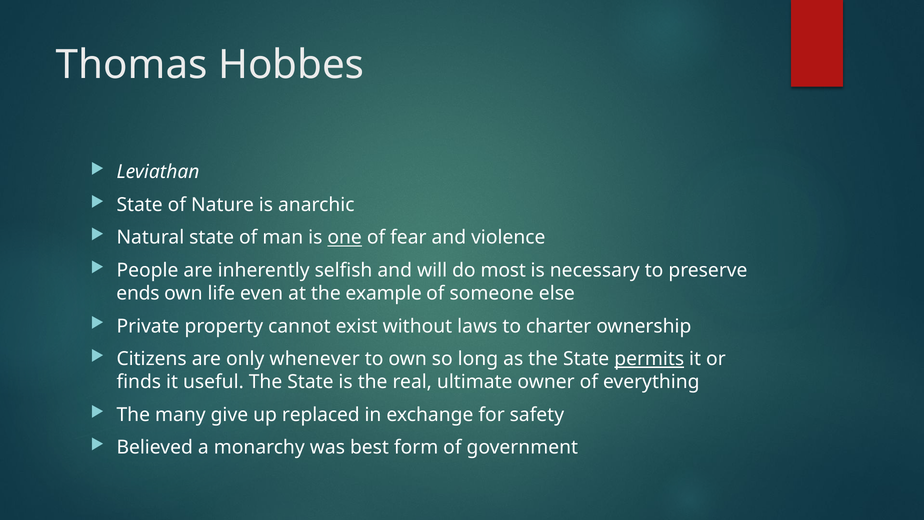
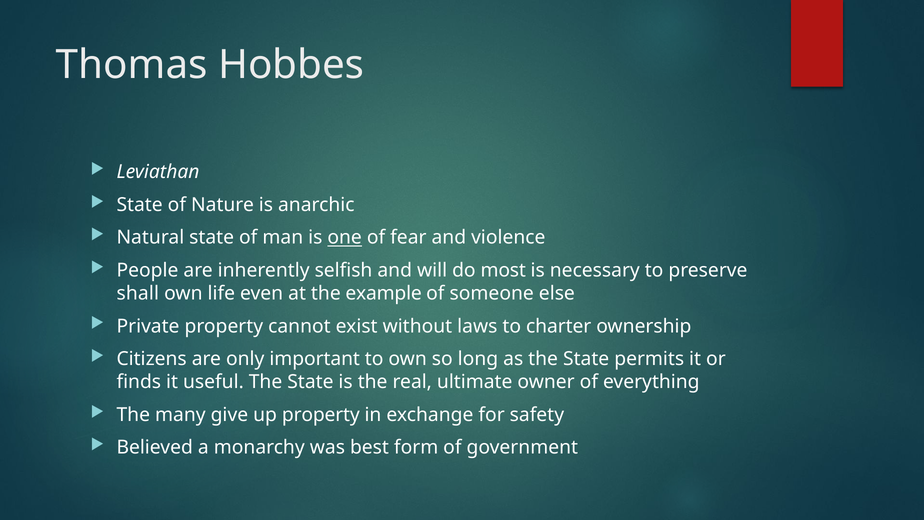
ends: ends -> shall (138, 293)
whenever: whenever -> important (315, 359)
permits underline: present -> none (649, 359)
up replaced: replaced -> property (321, 415)
